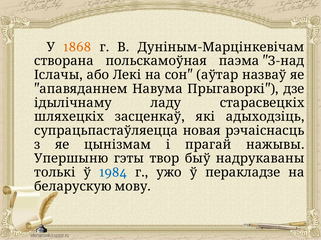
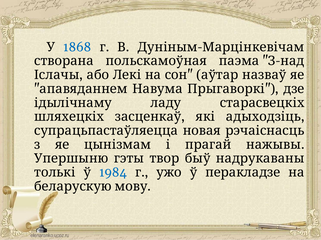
1868 colour: orange -> blue (77, 47)
